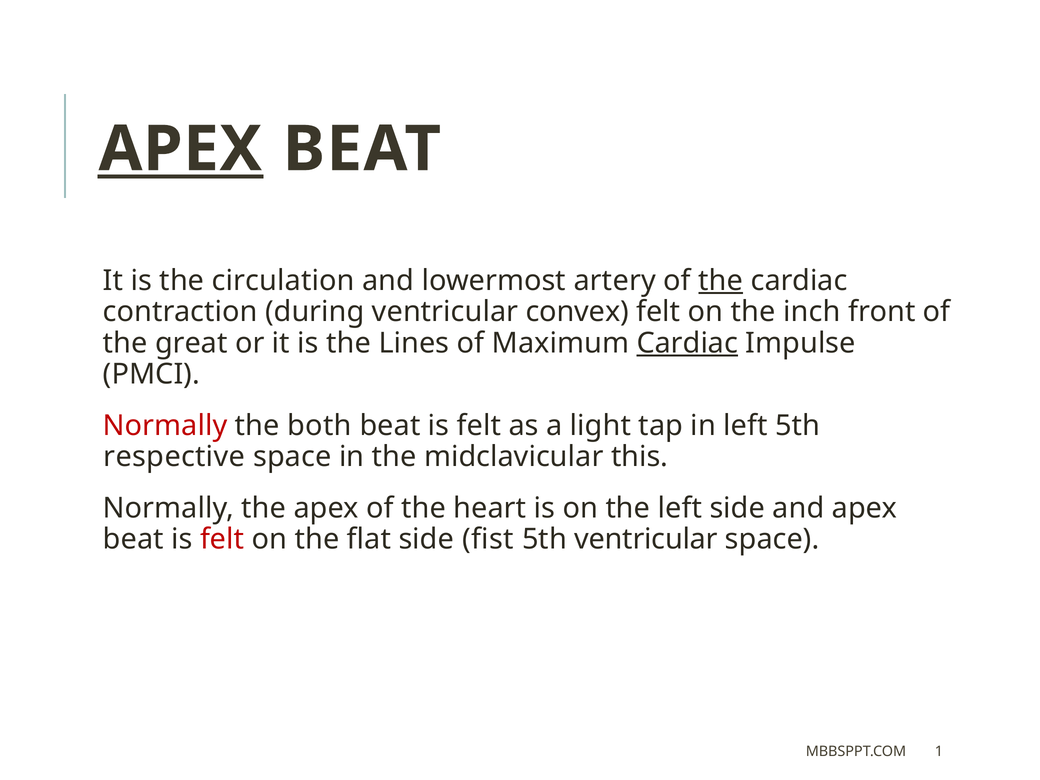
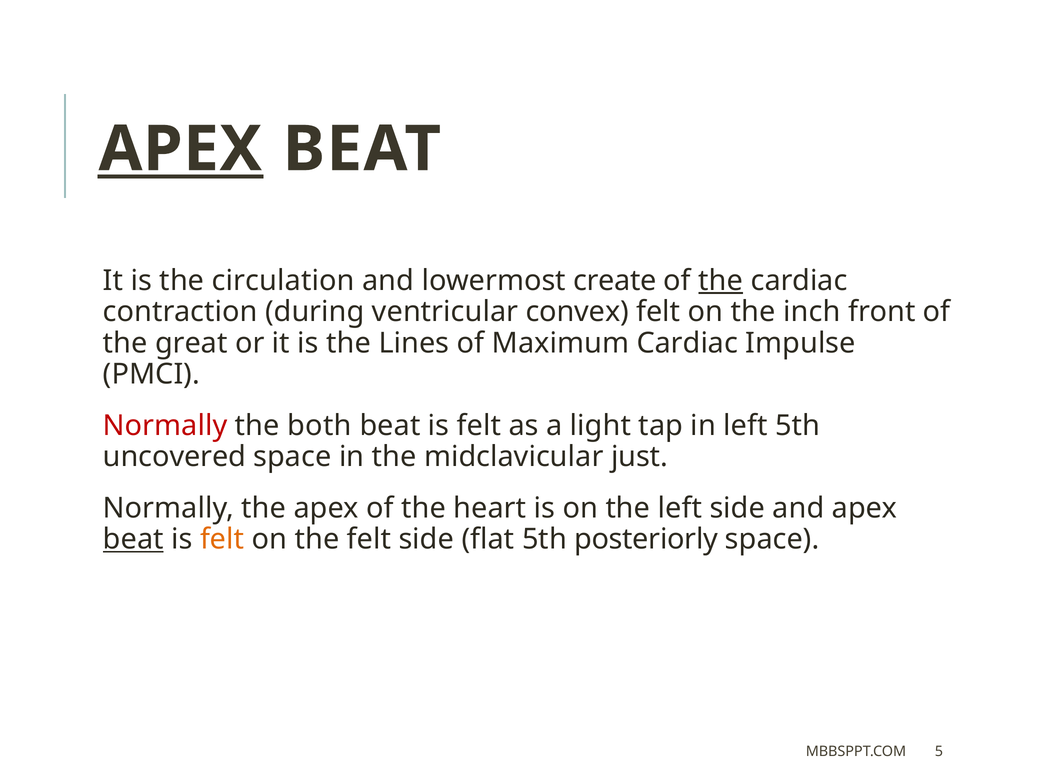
artery: artery -> create (615, 281)
Cardiac underline: present -> none (687, 343)
respective: respective -> uncovered (174, 457)
this: this -> just (640, 457)
beat underline: none -> present (133, 539)
felt colour: red -> orange (222, 539)
the flat: flat -> felt (369, 539)
fist: fist -> flat (488, 539)
5th ventricular: ventricular -> posteriorly (646, 539)
1: 1 -> 5 (939, 751)
